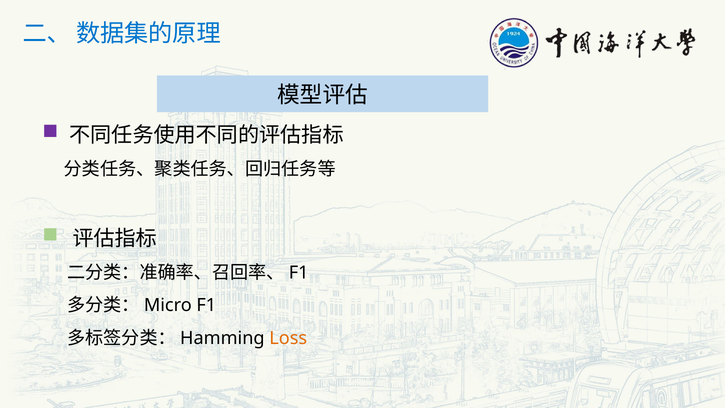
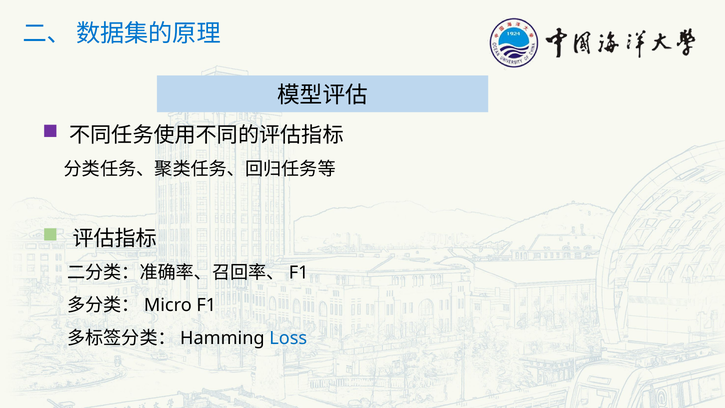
Loss colour: orange -> blue (288, 338)
